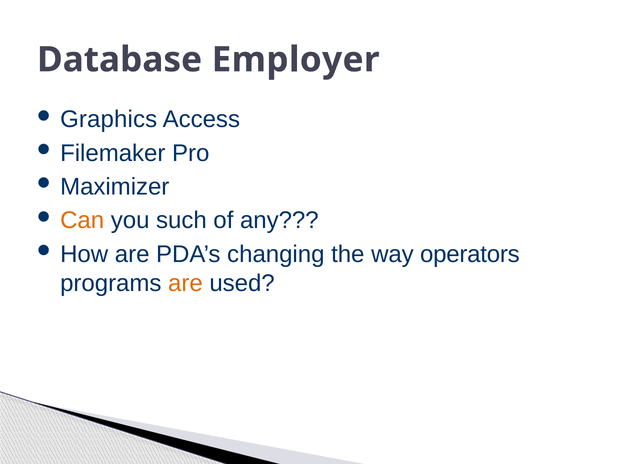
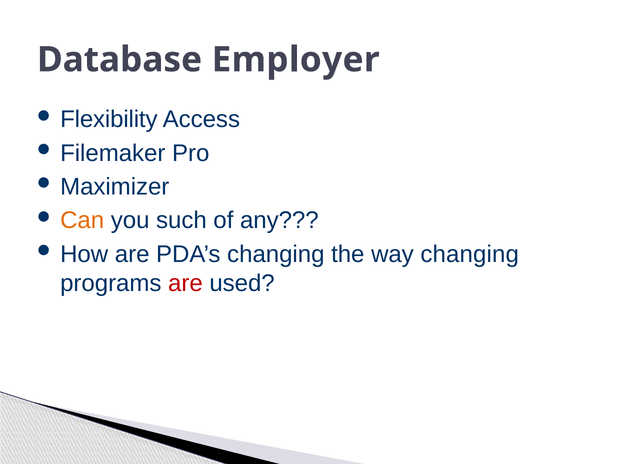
Graphics: Graphics -> Flexibility (109, 119)
way operators: operators -> changing (470, 254)
are colour: orange -> red (185, 283)
